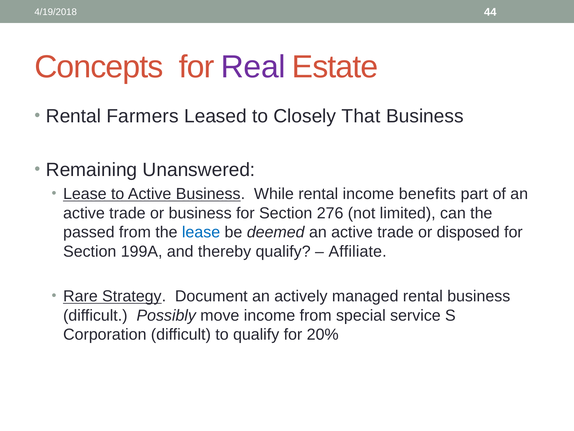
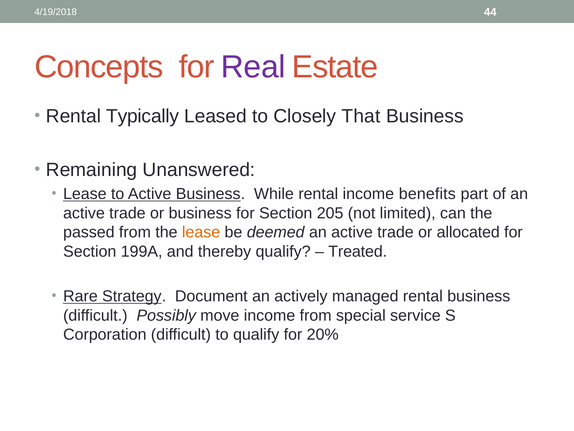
Farmers: Farmers -> Typically (143, 116)
276: 276 -> 205 (330, 213)
lease colour: blue -> orange (201, 232)
disposed: disposed -> allocated (468, 232)
Affiliate: Affiliate -> Treated (358, 251)
